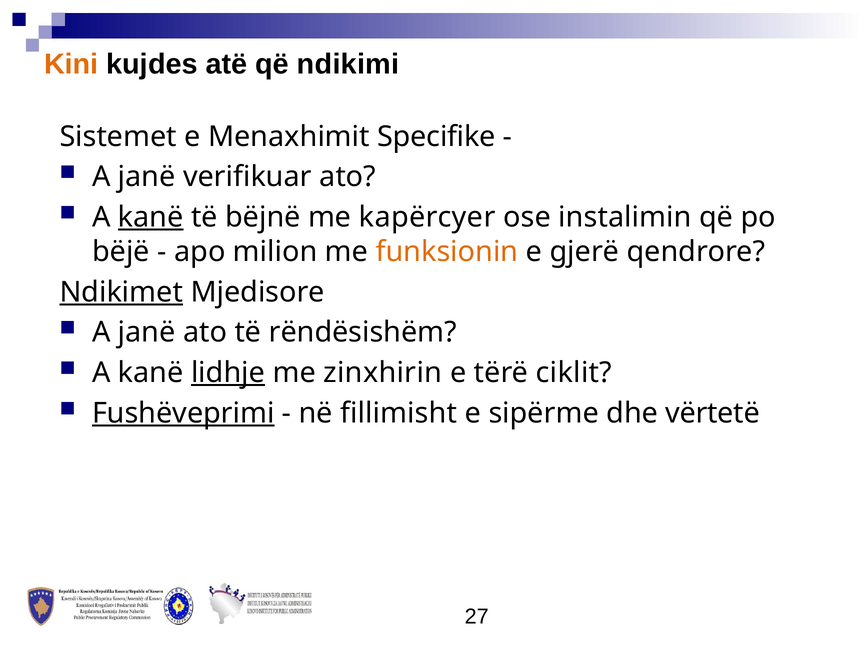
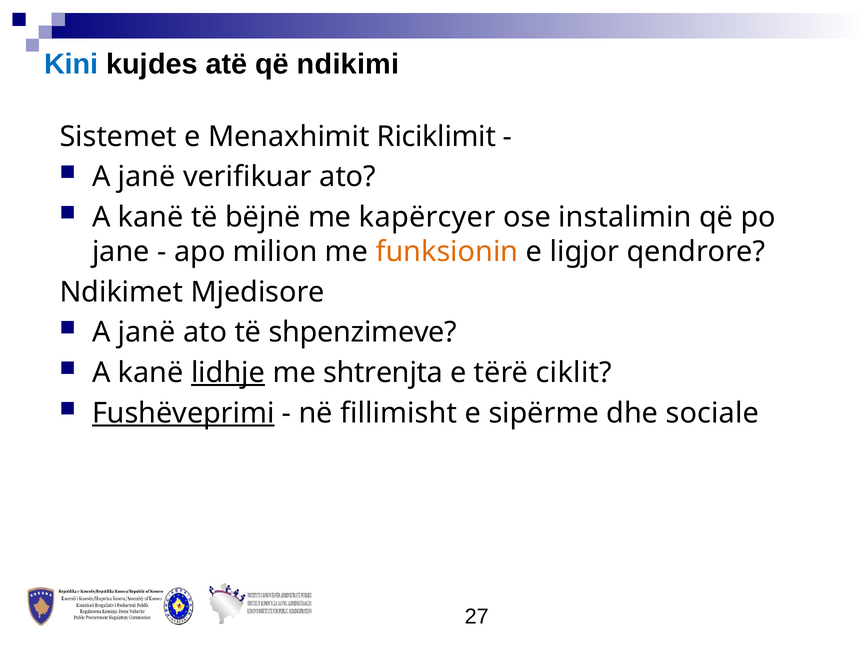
Kini colour: orange -> blue (71, 64)
Specifike: Specifike -> Riciklimit (436, 137)
kanë underline: present -> none (151, 217)
bëjë: bëjë -> jane (121, 252)
gjerë: gjerë -> ligjor (584, 252)
Ndikimet underline: present -> none (121, 292)
rëndësishëm: rëndësishëm -> shpenzimeve (363, 333)
zinxhirin: zinxhirin -> shtrenjta (383, 373)
vërtetë: vërtetë -> sociale (712, 413)
